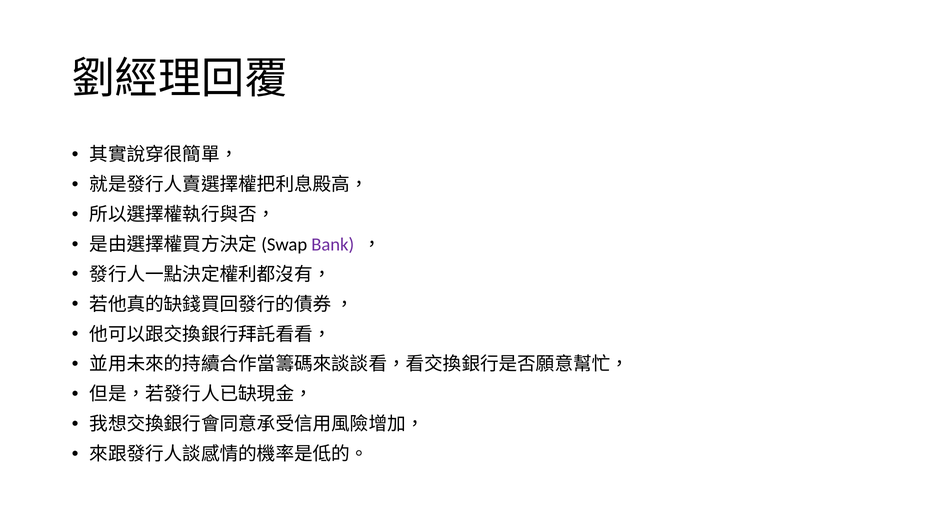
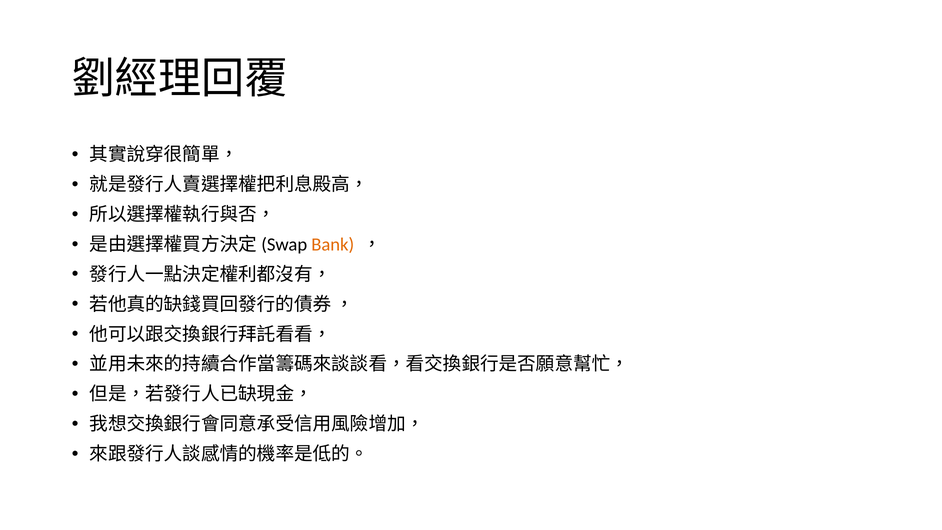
Bank colour: purple -> orange (333, 244)
